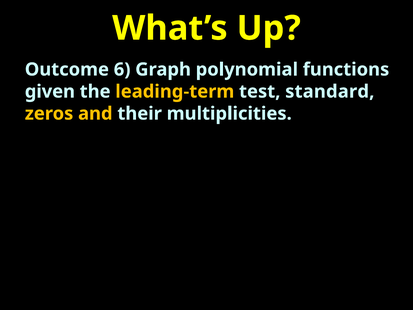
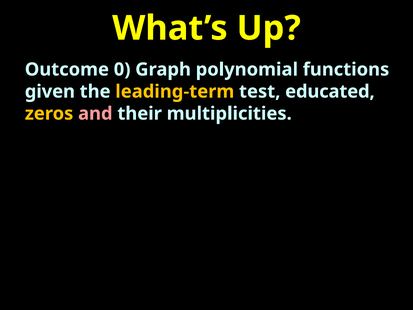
6: 6 -> 0 (122, 69)
standard: standard -> educated (330, 91)
and colour: yellow -> pink (95, 114)
